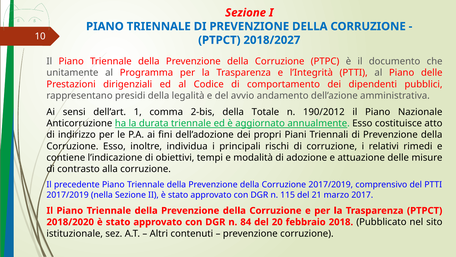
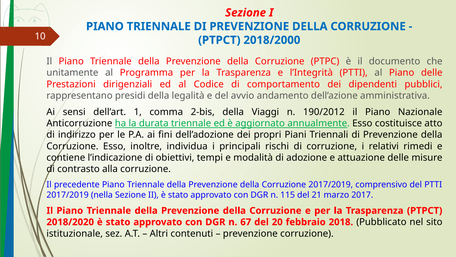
2018/2027: 2018/2027 -> 2018/2000 (272, 40)
Totale: Totale -> Viaggi (265, 112)
84: 84 -> 67 (246, 222)
